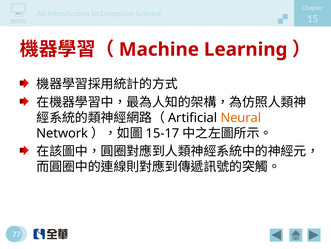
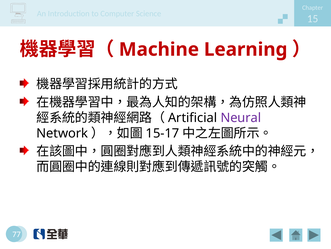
Neural colour: orange -> purple (241, 117)
